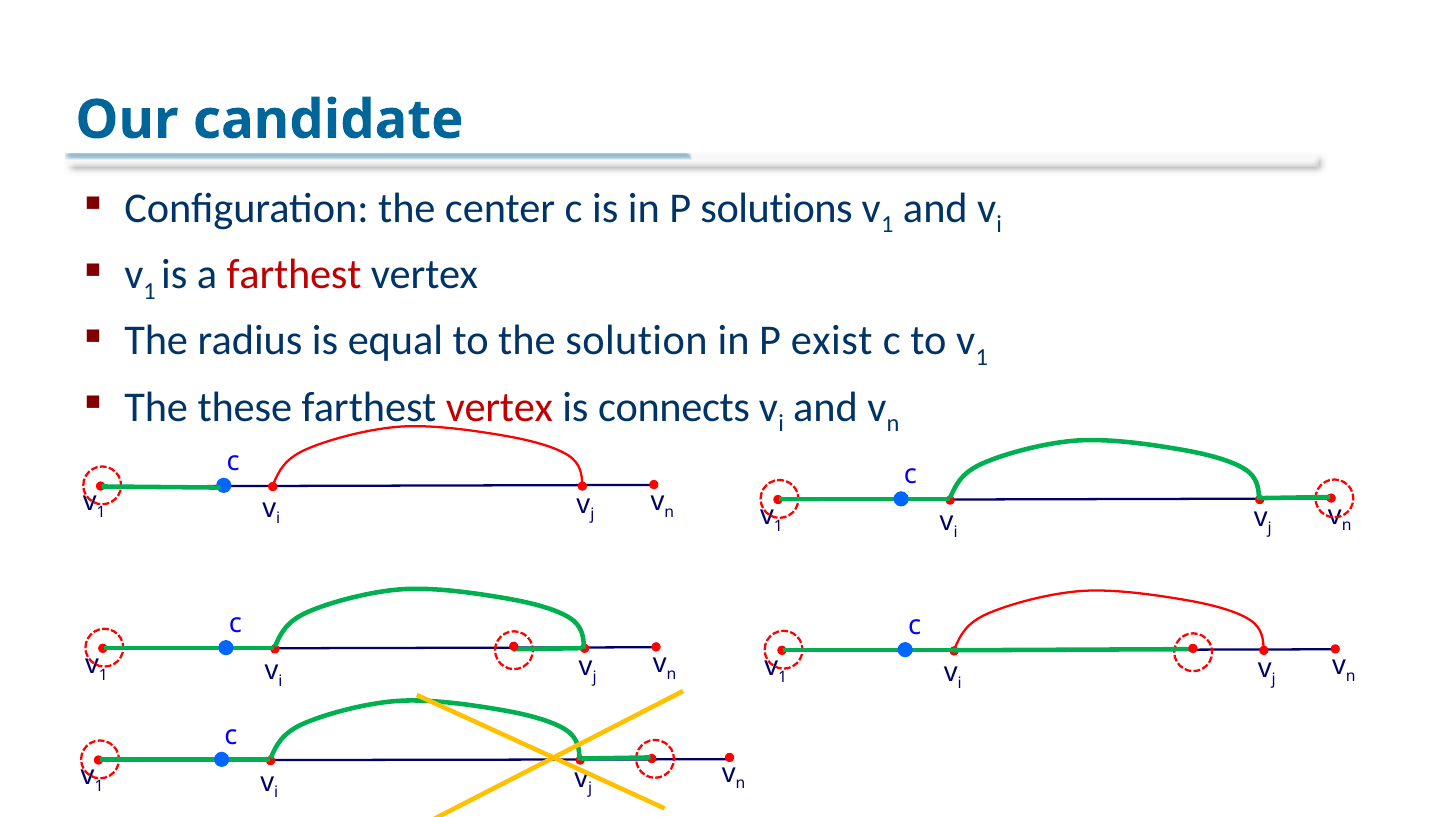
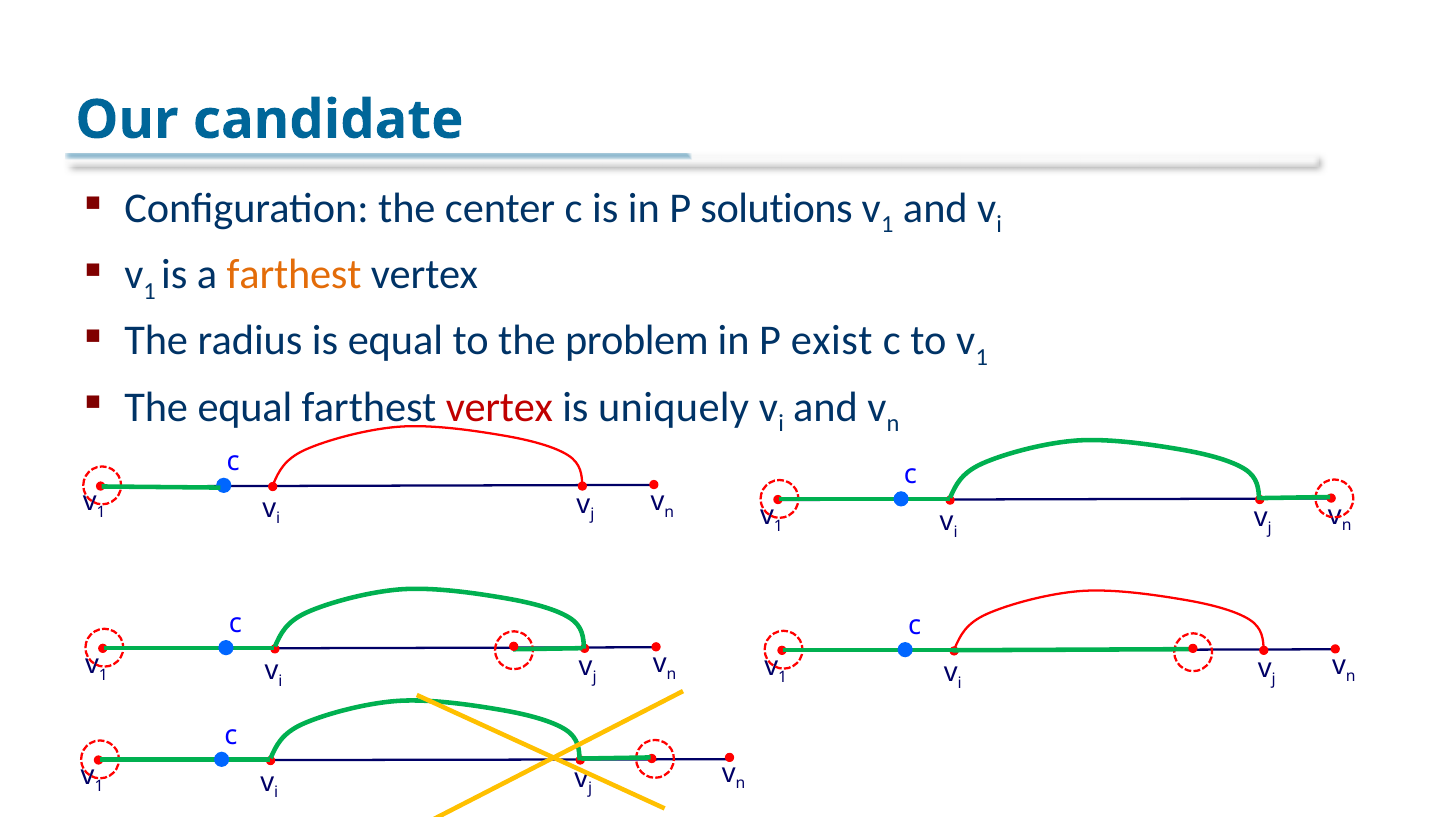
farthest colour: red -> orange (294, 274)
solution: solution -> problem (637, 341)
The these: these -> equal (245, 407)
connects: connects -> uniquely (674, 407)
